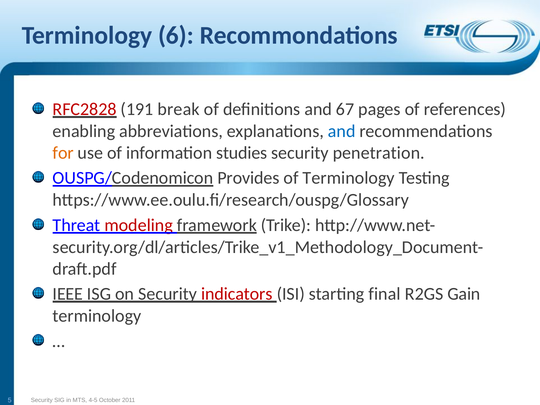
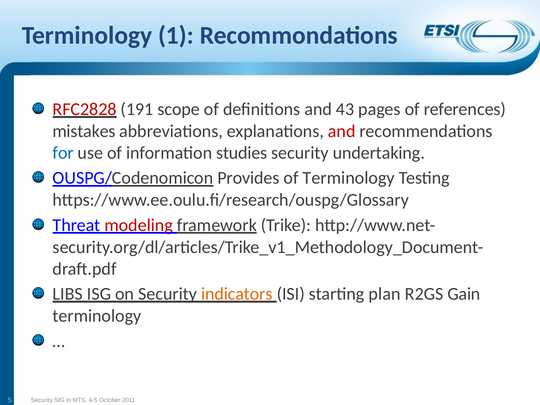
6: 6 -> 1 (176, 36)
break: break -> scope (179, 109)
67: 67 -> 43 (345, 109)
enabling: enabling -> mistakes (84, 131)
and colour: blue -> red (342, 131)
for colour: orange -> blue (63, 153)
penetration: penetration -> undertaking (379, 153)
IEEE: IEEE -> LIBS (68, 294)
indicators colour: red -> orange (237, 294)
final: final -> plan (385, 294)
